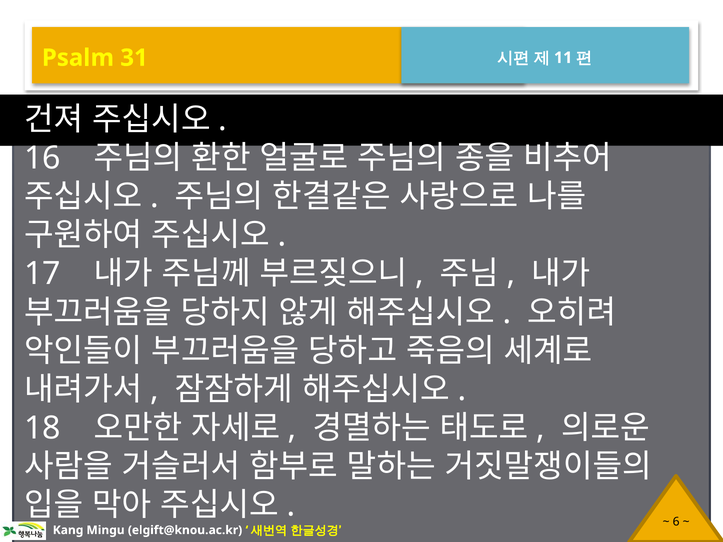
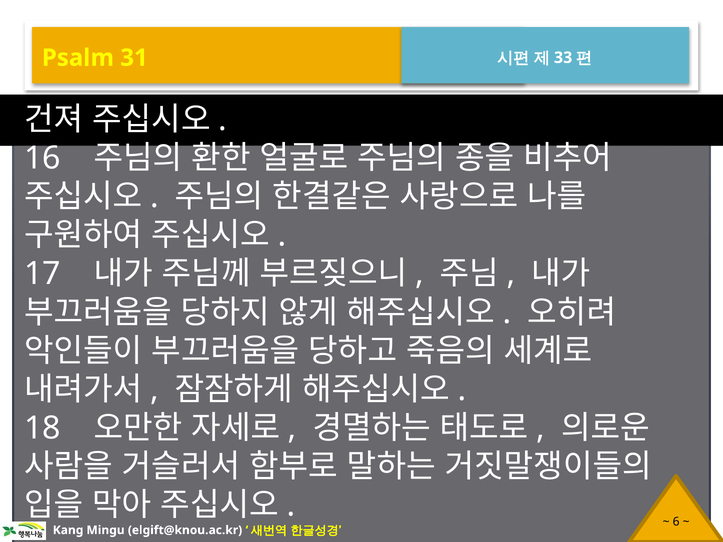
11: 11 -> 33 (563, 58)
